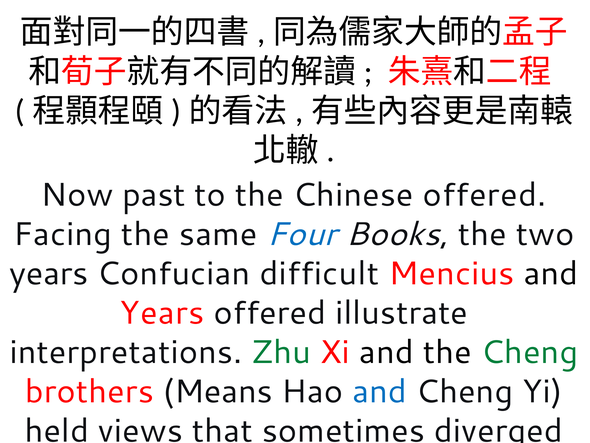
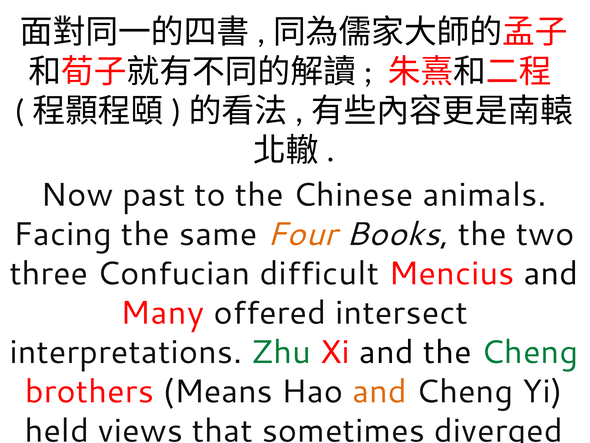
Chinese offered: offered -> animals (485, 195)
Four colour: blue -> orange (302, 234)
years: years -> three (49, 273)
Years: Years -> Many (162, 313)
illustrate: illustrate -> intersect (401, 313)
and colour: blue -> orange (379, 391)
